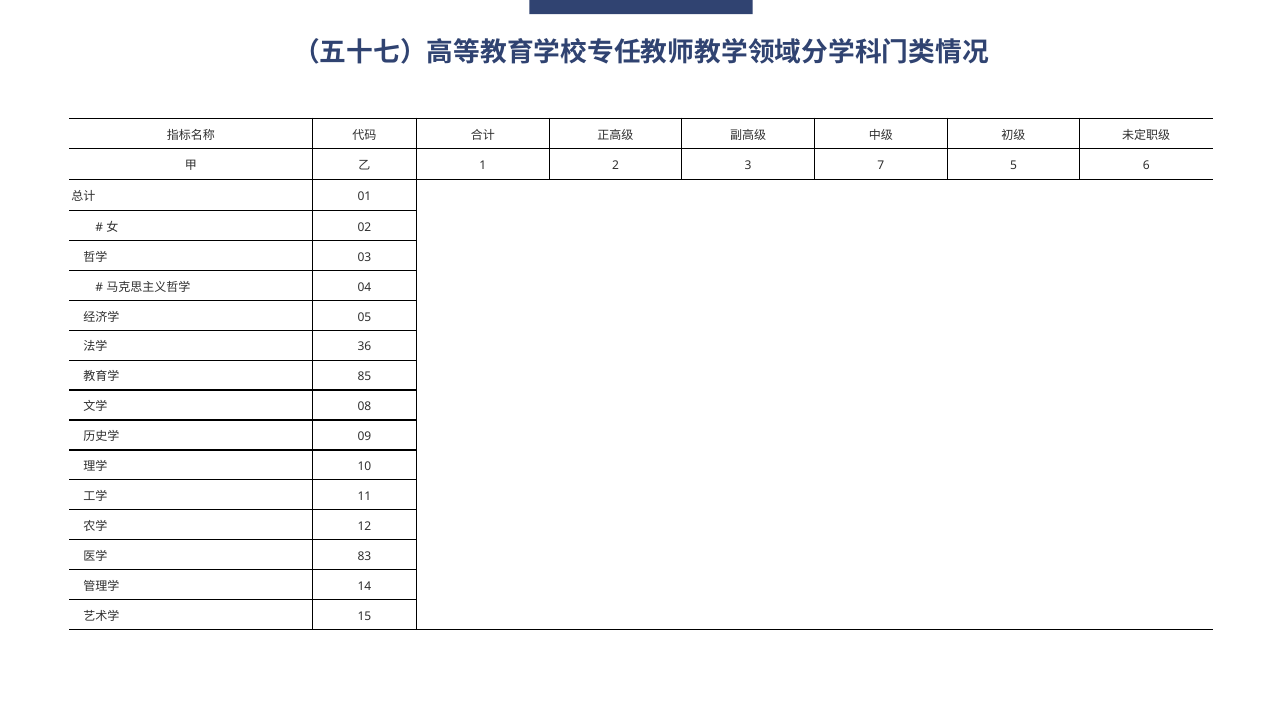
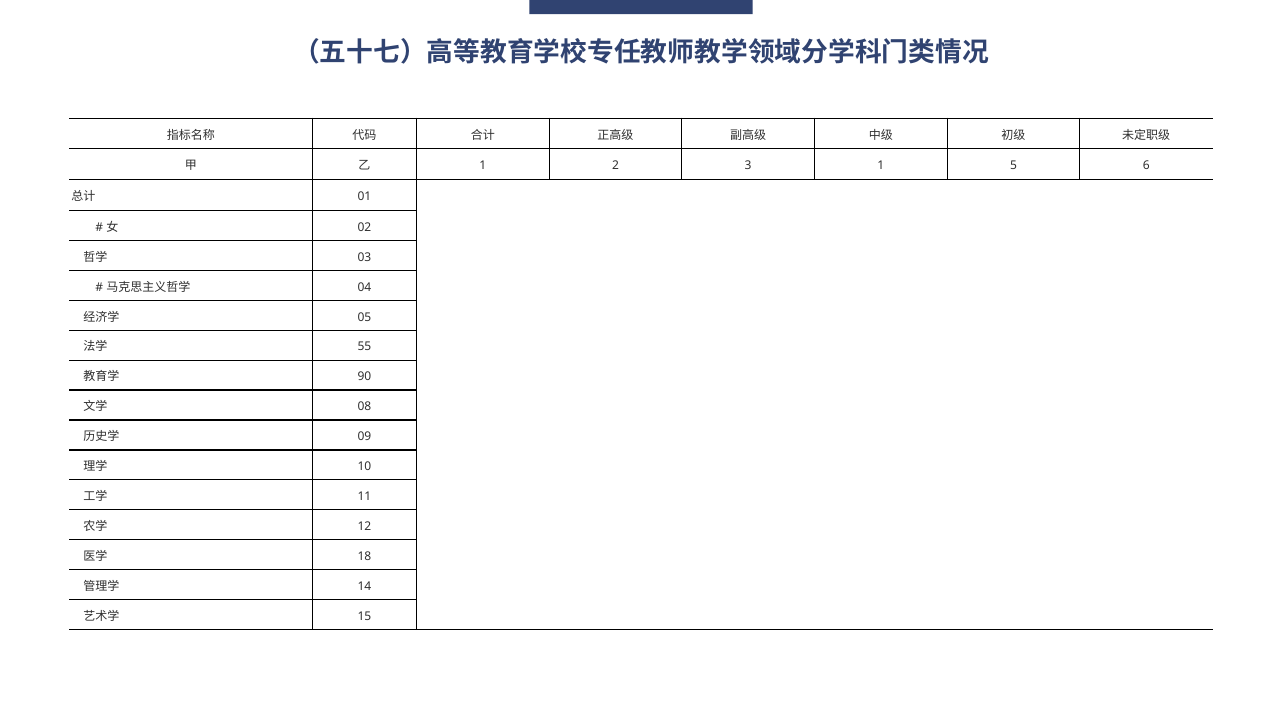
3 7: 7 -> 1 (881, 166)
36: 36 -> 55 (364, 347)
85: 85 -> 90 (364, 377)
83: 83 -> 18 (364, 557)
